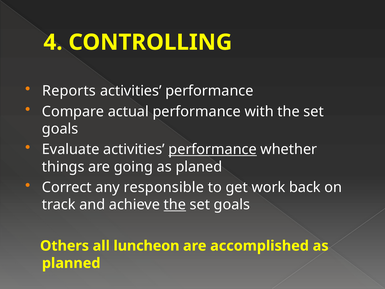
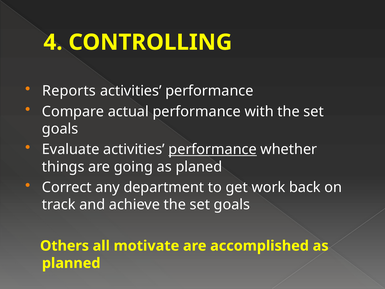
responsible: responsible -> department (164, 187)
the underline: present -> none (175, 205)
luncheon: luncheon -> motivate (146, 246)
